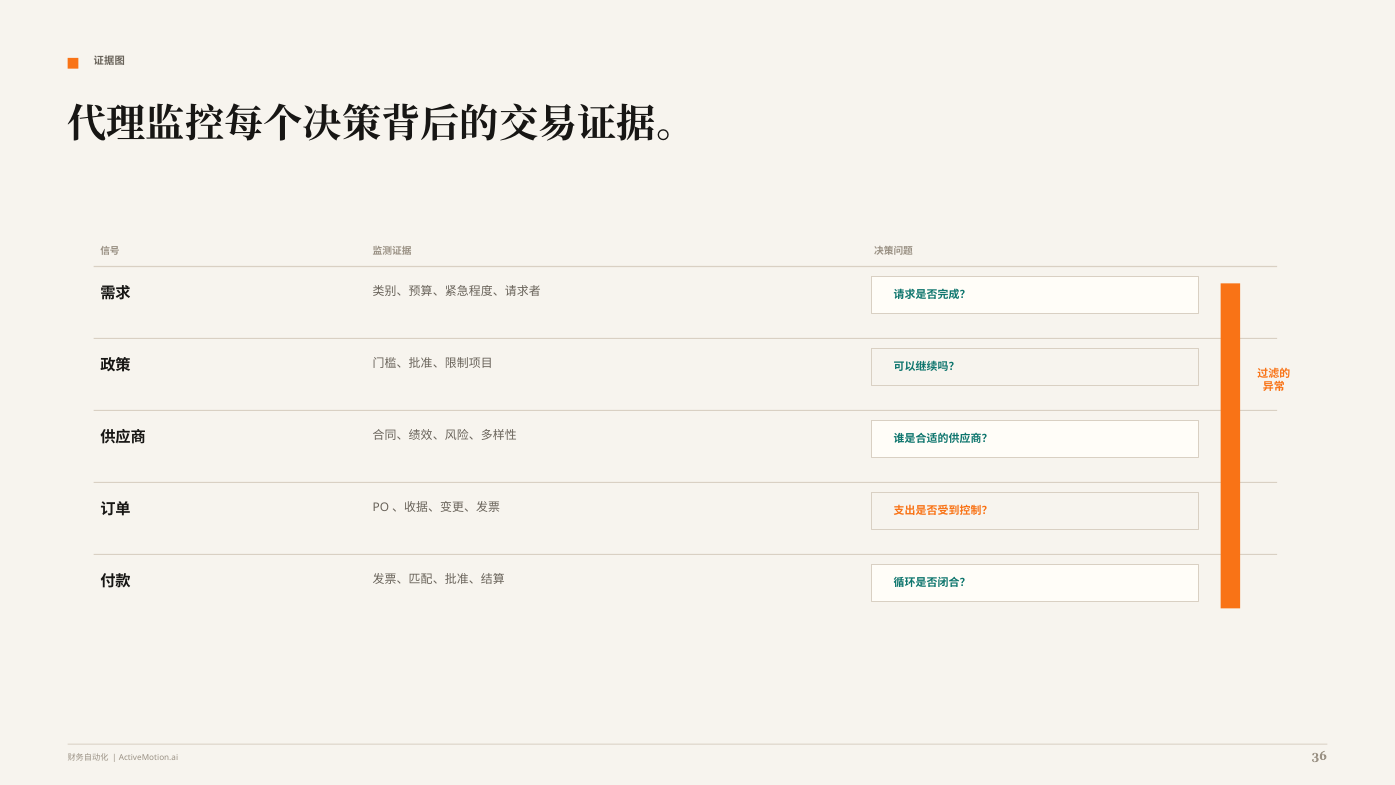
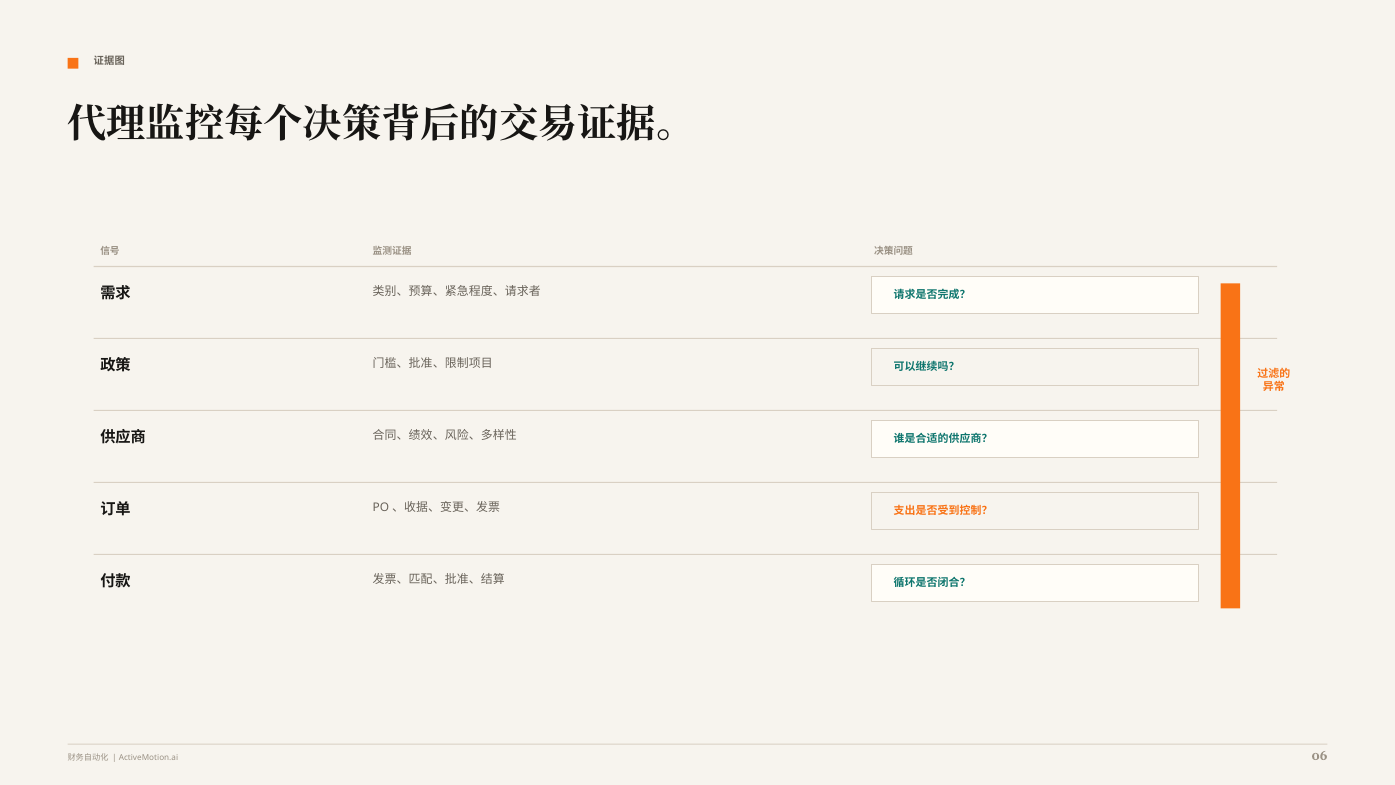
36: 36 -> 06 (1319, 756)
